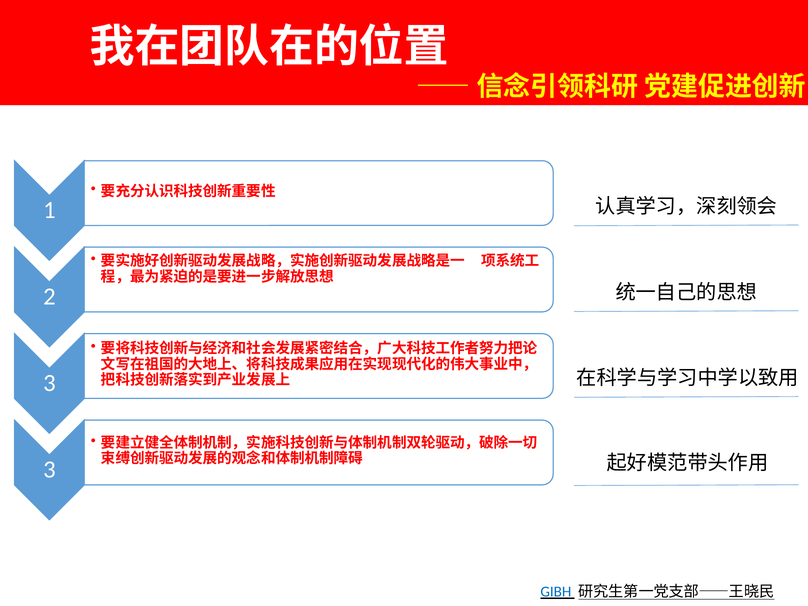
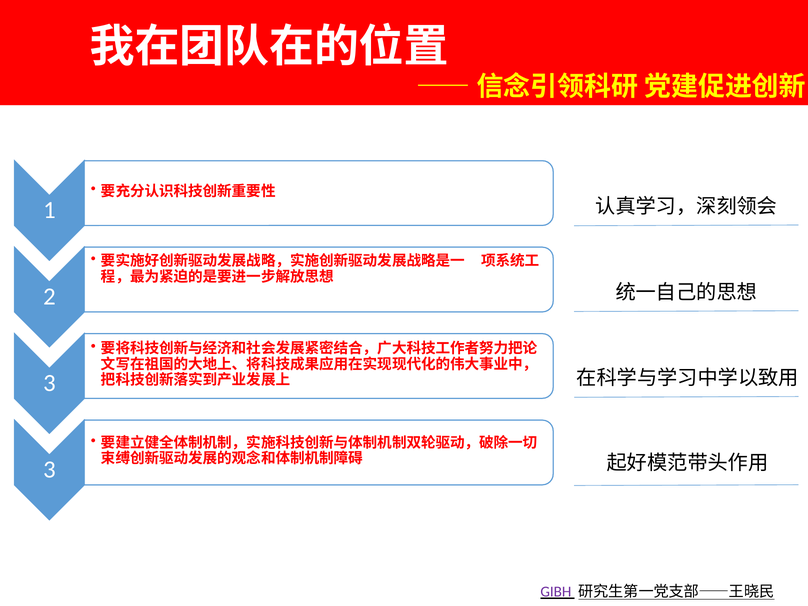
GIBH colour: blue -> purple (556, 592)
